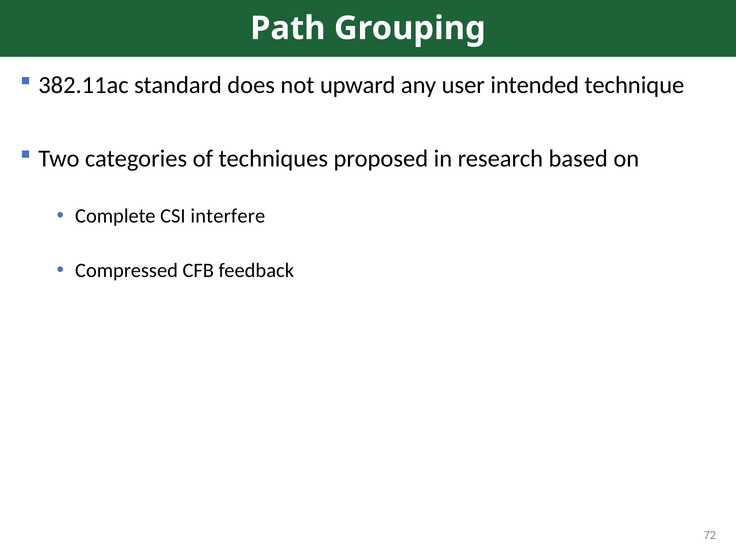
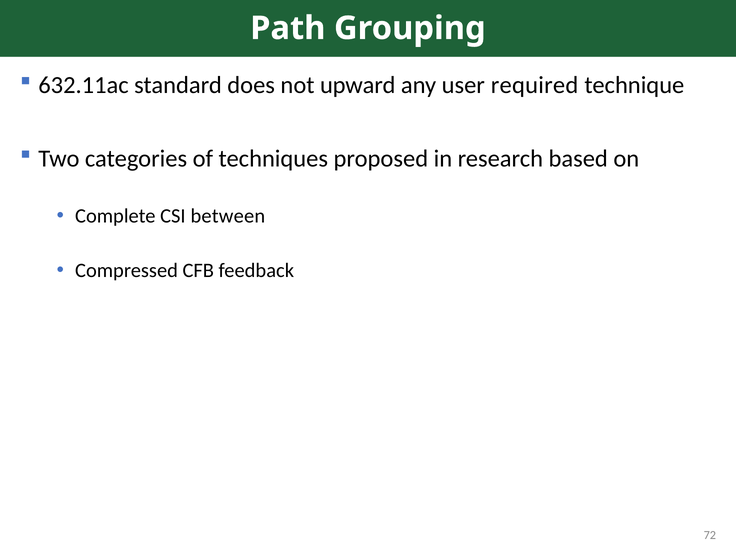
382.11ac: 382.11ac -> 632.11ac (84, 85)
intended: intended -> required (535, 85)
interfere: interfere -> between (228, 216)
